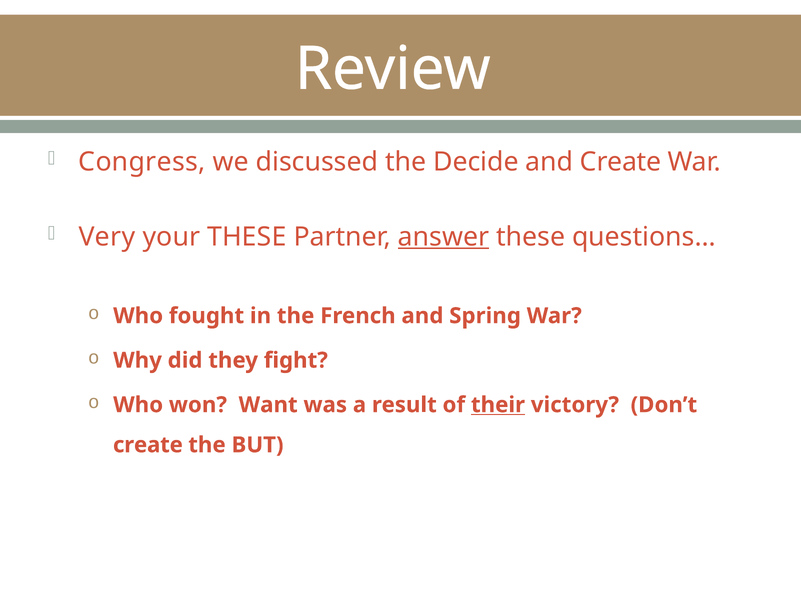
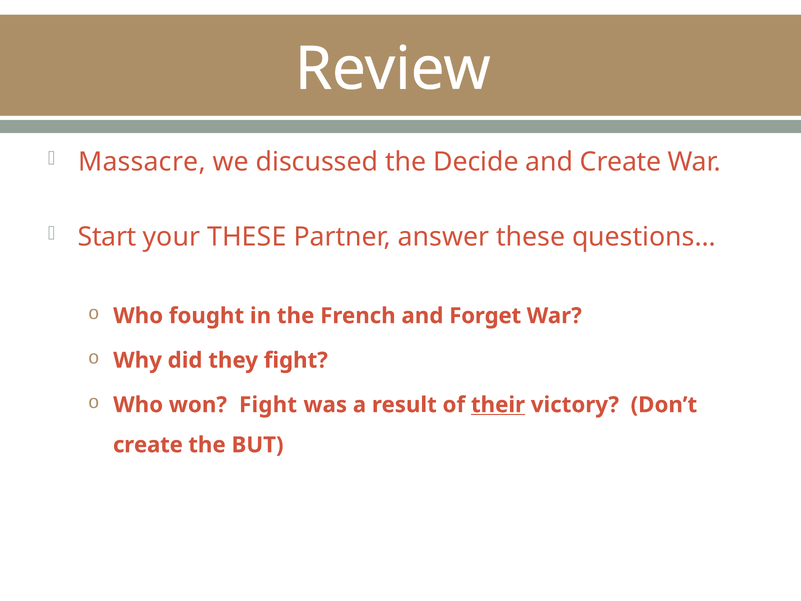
Congress: Congress -> Massacre (142, 162)
Very: Very -> Start (107, 237)
answer underline: present -> none (444, 237)
Spring: Spring -> Forget (485, 316)
won Want: Want -> Fight (268, 405)
